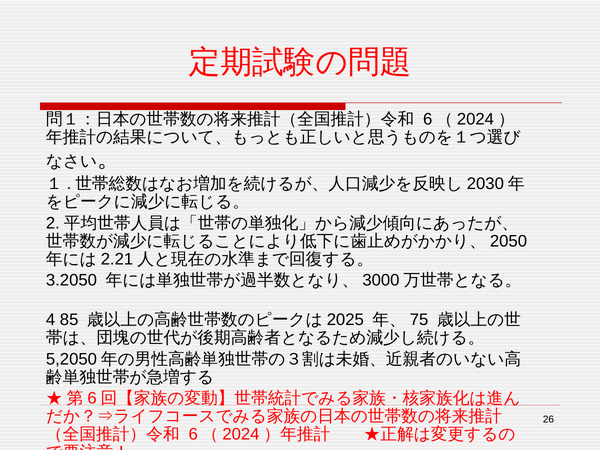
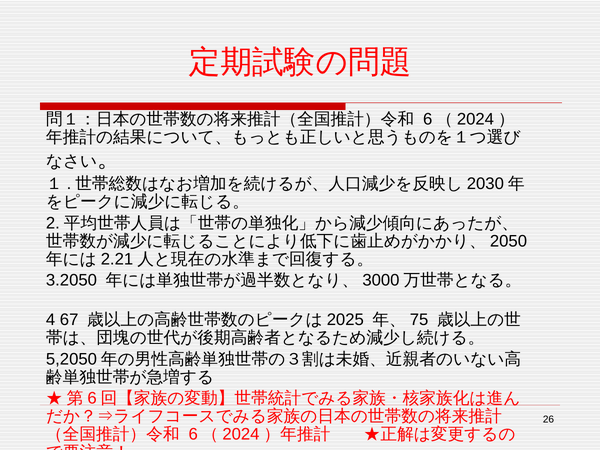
85: 85 -> 67 (69, 320)
